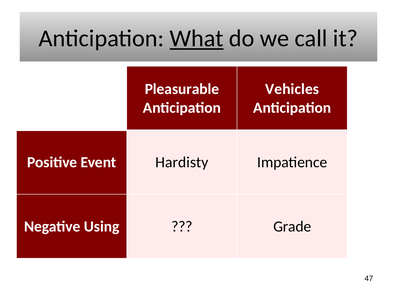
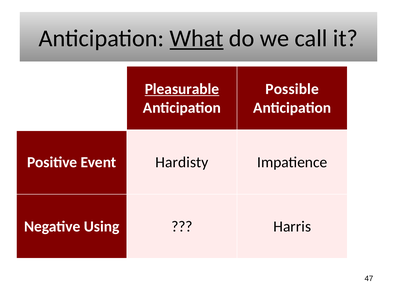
Pleasurable underline: none -> present (182, 89)
Vehicles: Vehicles -> Possible (292, 89)
Grade: Grade -> Harris (292, 226)
